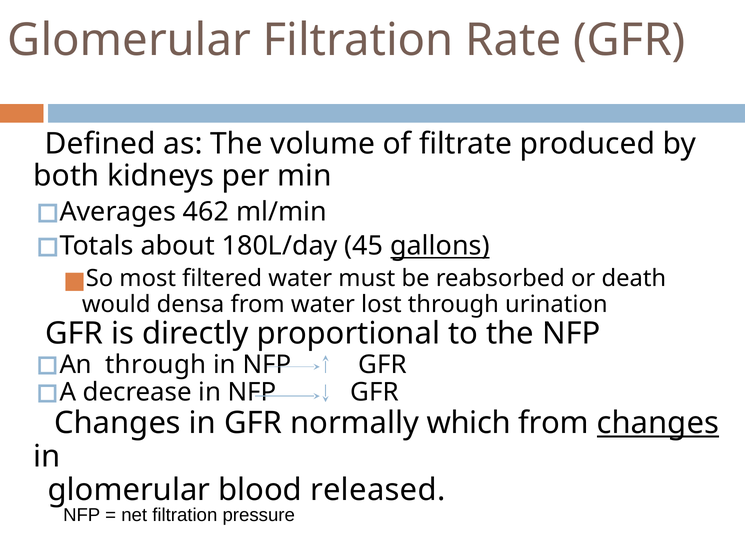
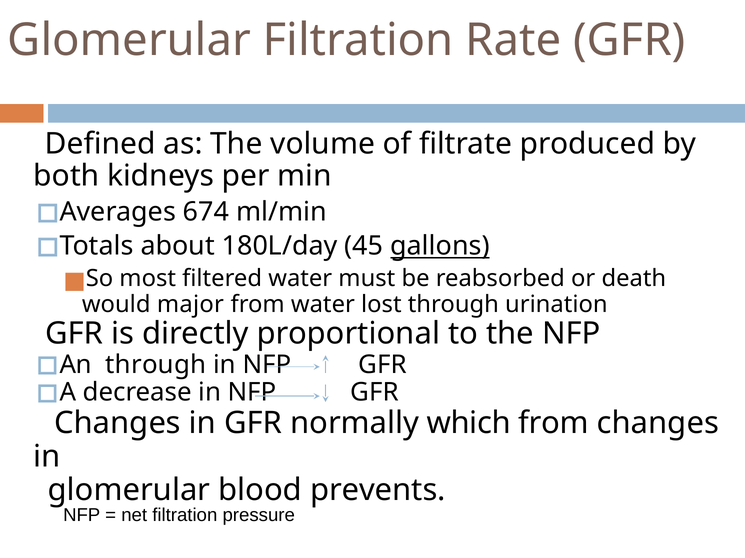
462: 462 -> 674 (206, 212)
densa: densa -> major (190, 305)
changes underline: present -> none (658, 424)
released: released -> prevents (378, 491)
